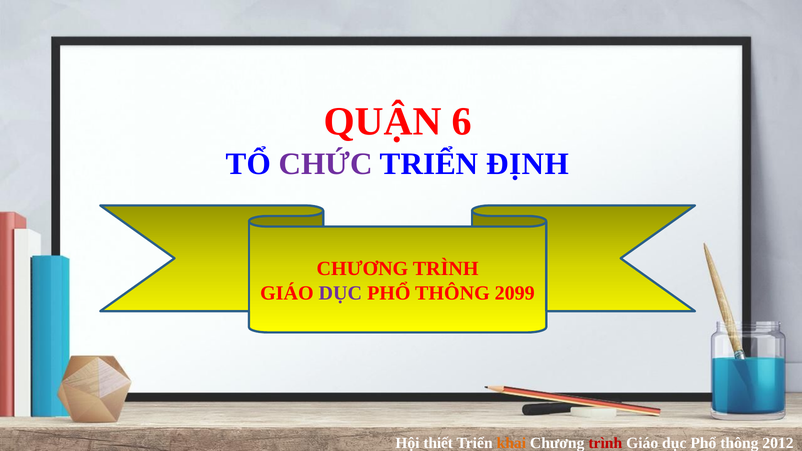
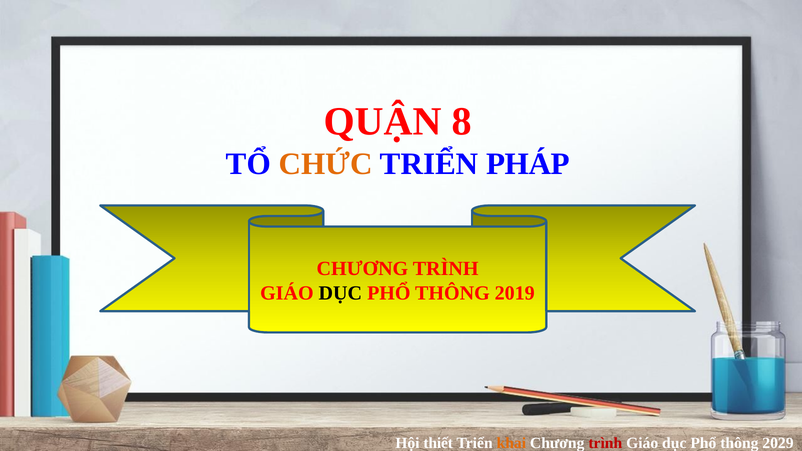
6: 6 -> 8 (462, 122)
CHỨC colour: purple -> orange (326, 164)
ĐỊNH: ĐỊNH -> PHÁP (528, 164)
DỤC colour: purple -> black (340, 293)
2099: 2099 -> 2019 (515, 293)
2012: 2012 -> 2029 (778, 443)
